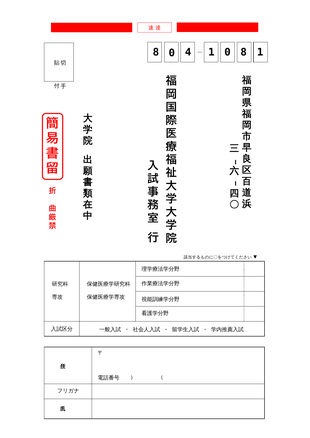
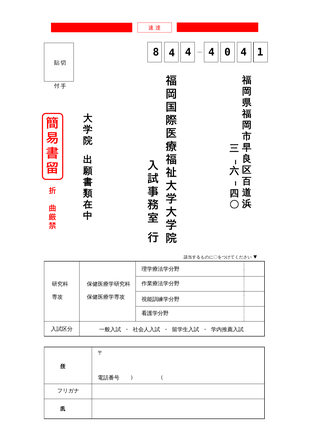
8 0: 0 -> 4 (172, 53)
1: 1 -> 4 (211, 52)
0 8: 8 -> 4 (244, 52)
